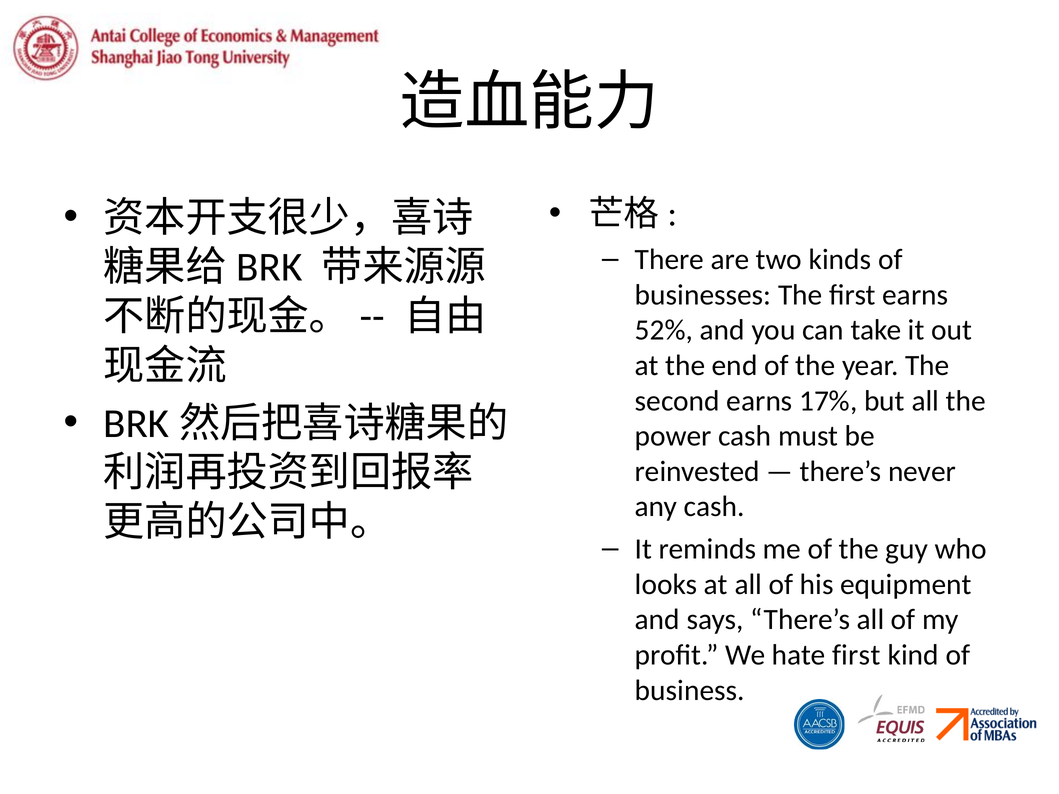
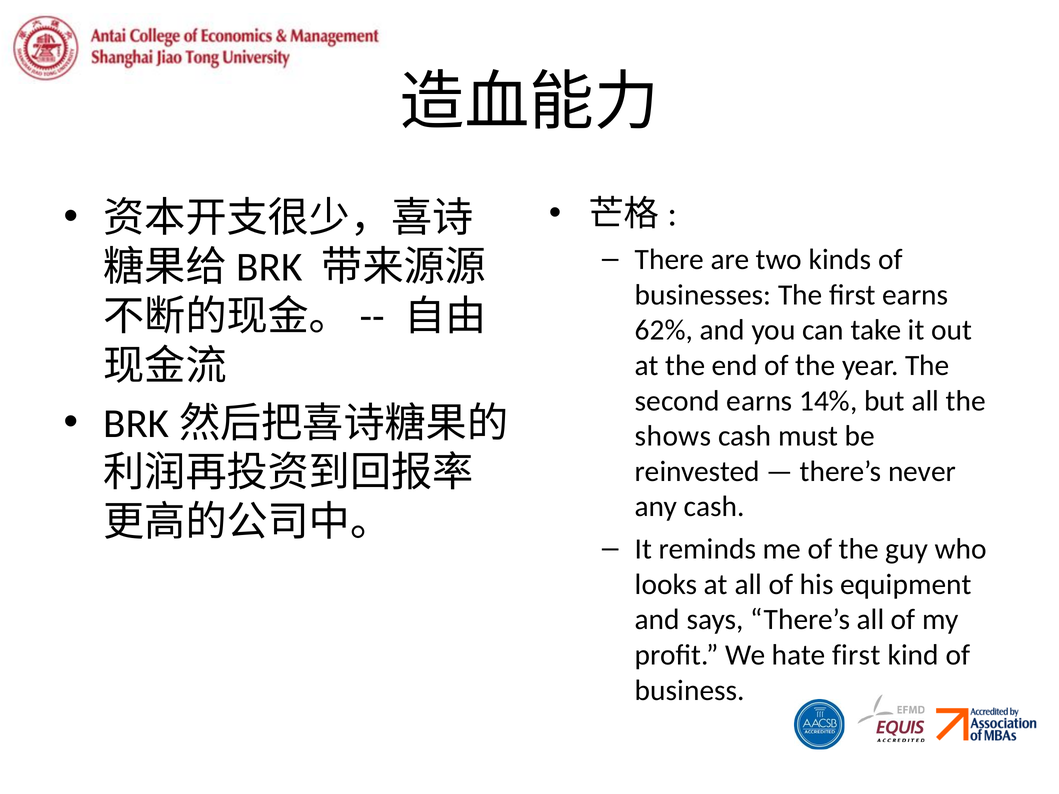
52%: 52% -> 62% (664, 330)
17%: 17% -> 14% (828, 401)
power: power -> shows (673, 436)
